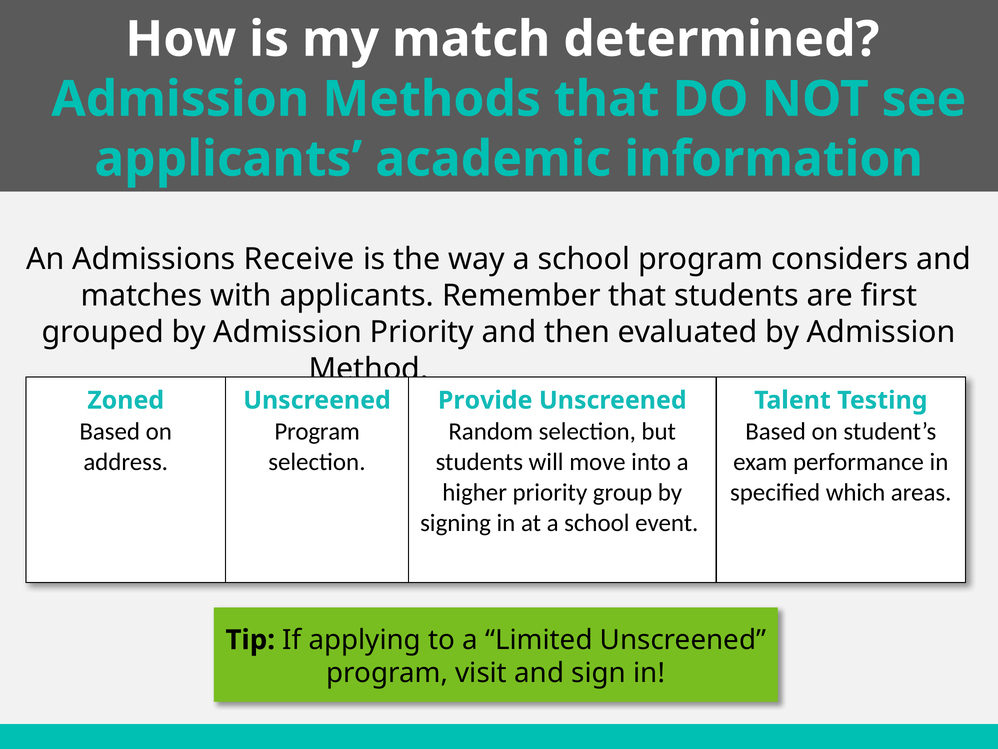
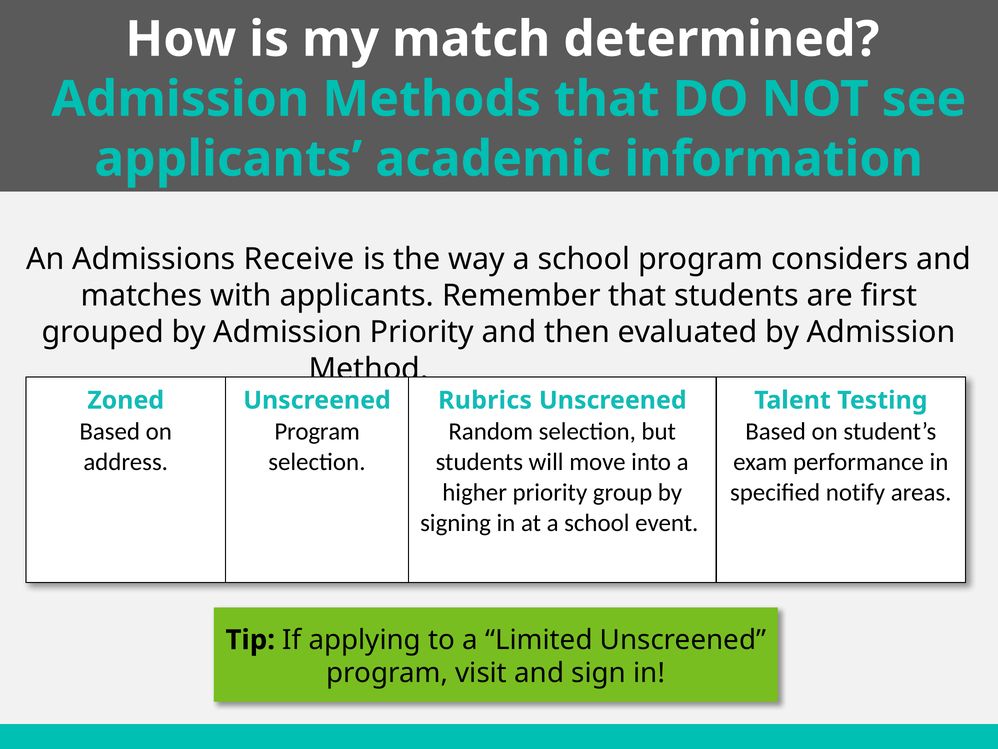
Provide: Provide -> Rubrics (485, 400)
which: which -> notify (855, 492)
